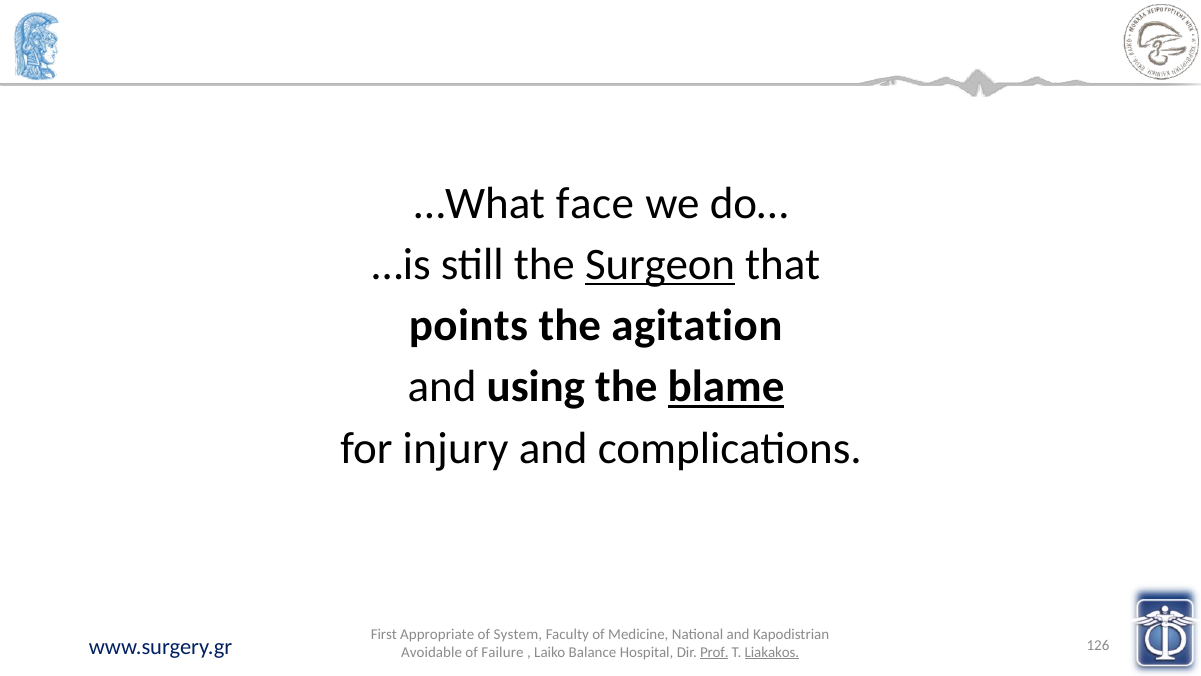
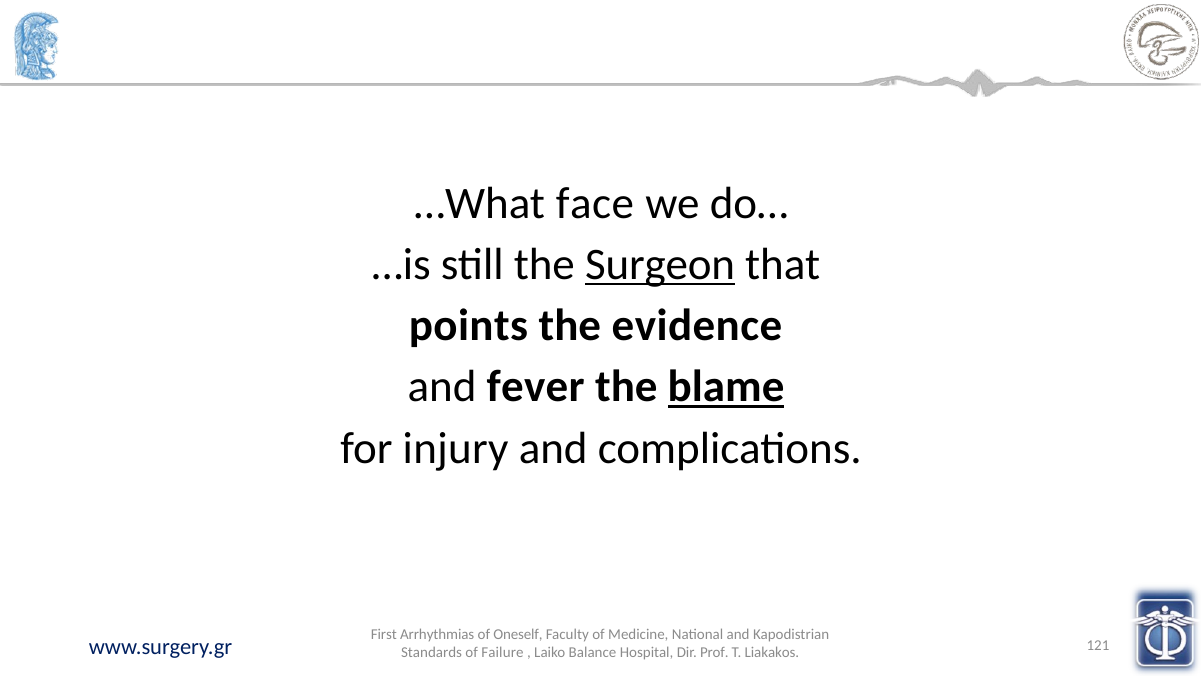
agitation: agitation -> evidence (697, 326)
using: using -> fever (536, 387)
Appropriate: Appropriate -> Arrhythmias (437, 634)
System: System -> Oneself (518, 634)
126: 126 -> 121 (1098, 645)
Avoidable: Avoidable -> Standards (432, 652)
Prof underline: present -> none (714, 652)
Liakakos underline: present -> none (772, 652)
